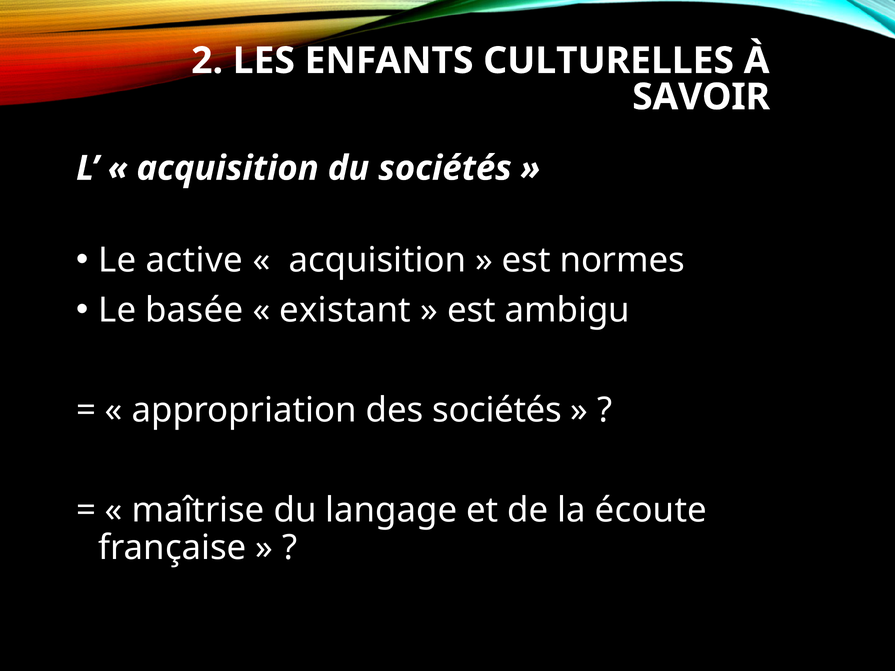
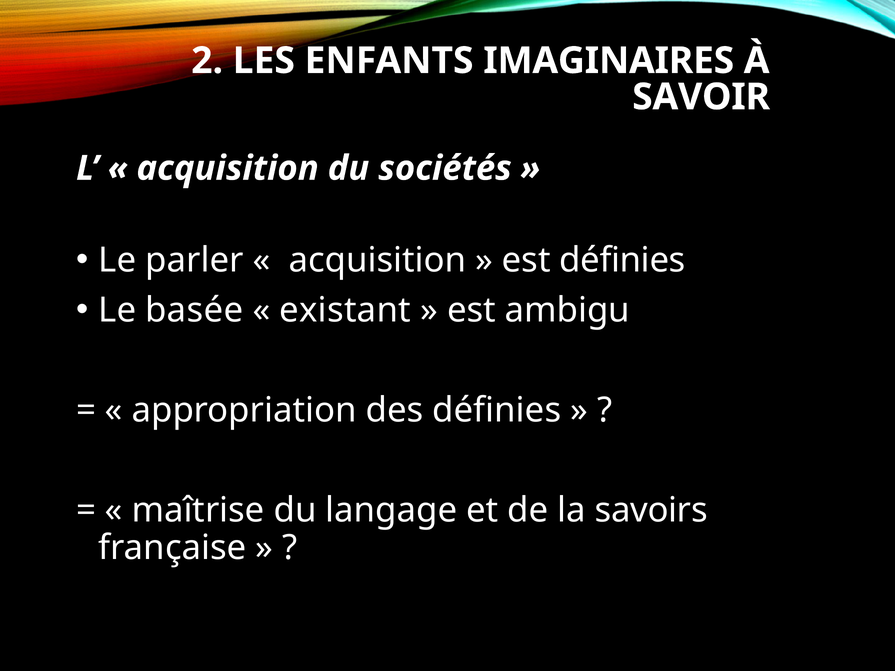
CULTURELLES: CULTURELLES -> IMAGINAIRES (609, 61)
active: active -> parler (194, 260)
est normes: normes -> définies (622, 260)
des sociétés: sociétés -> définies (497, 410)
écoute: écoute -> savoirs (651, 510)
